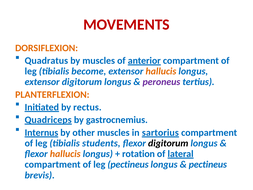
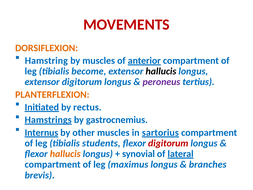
Quadratus: Quadratus -> Hamstring (46, 61)
hallucis colour: orange -> black (161, 71)
Quadriceps: Quadriceps -> Hamstrings (48, 120)
digitorum colour: black -> red (168, 143)
rotation: rotation -> synovial (139, 154)
leg pectineus: pectineus -> maximus (128, 164)
pectineus: pectineus -> branches (208, 164)
